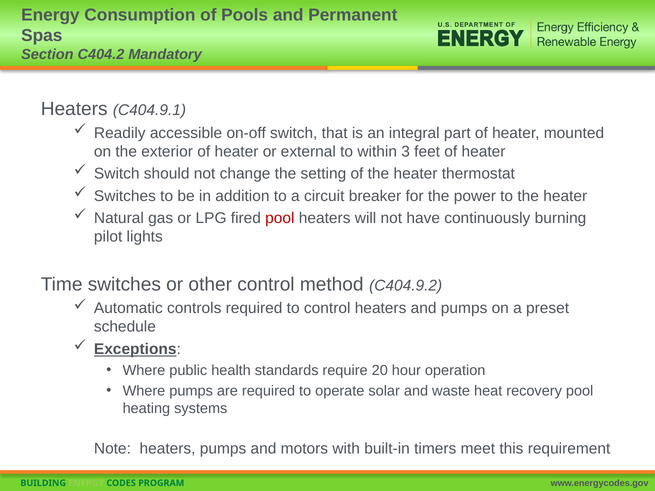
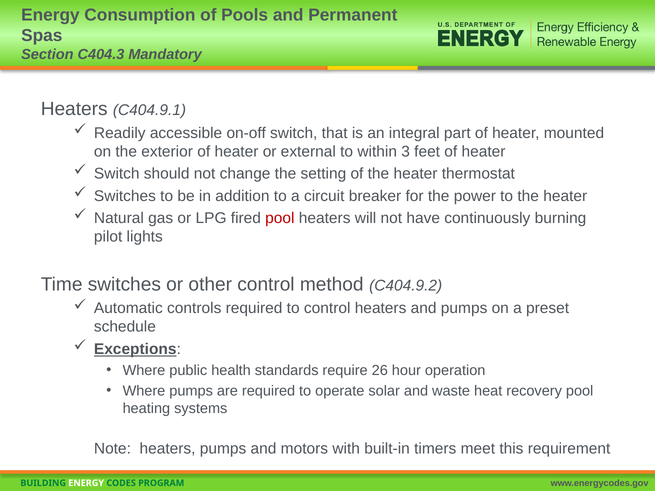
C404.2: C404.2 -> C404.3 (101, 55)
20: 20 -> 26 (380, 370)
ENERGY colour: light green -> white (86, 483)
